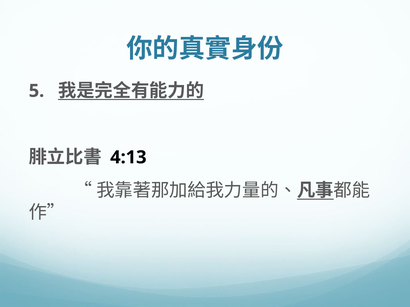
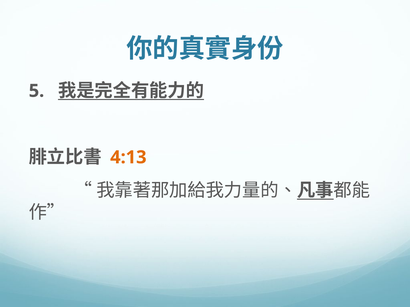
4:13 colour: black -> orange (128, 158)
